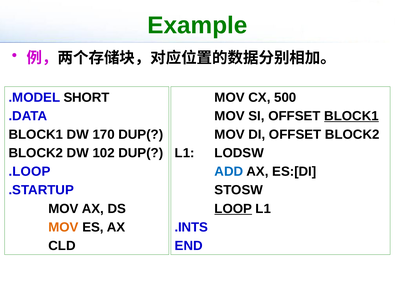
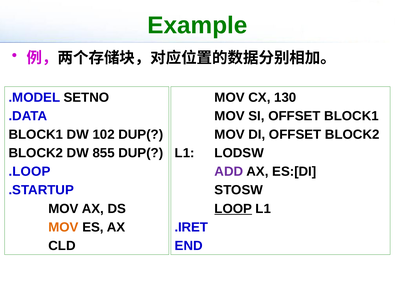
SHORT: SHORT -> SETNO (86, 98)
500: 500 -> 130 (285, 98)
BLOCK1 underline: present -> none (351, 116)
170: 170 -> 102 (104, 135)
102: 102 -> 855 (104, 153)
ADD colour: blue -> purple (229, 172)
.INTS: .INTS -> .IRET (191, 228)
